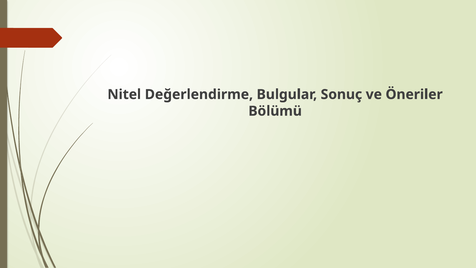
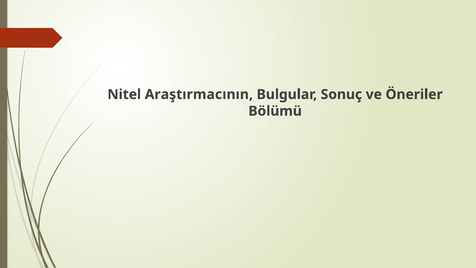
Değerlendirme: Değerlendirme -> Araştırmacının (199, 94)
